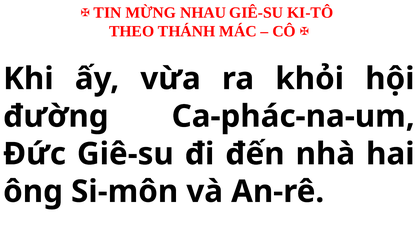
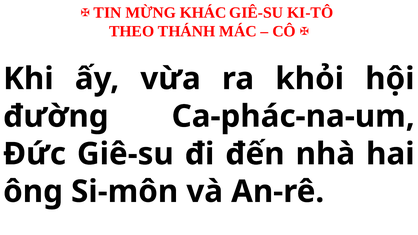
NHAU: NHAU -> KHÁC (203, 13)
